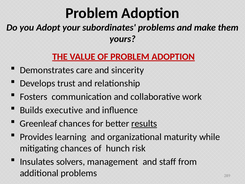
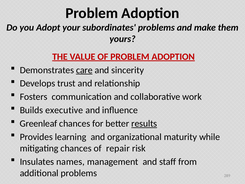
care underline: none -> present (84, 70)
hunch: hunch -> repair (118, 148)
solvers: solvers -> names (71, 161)
